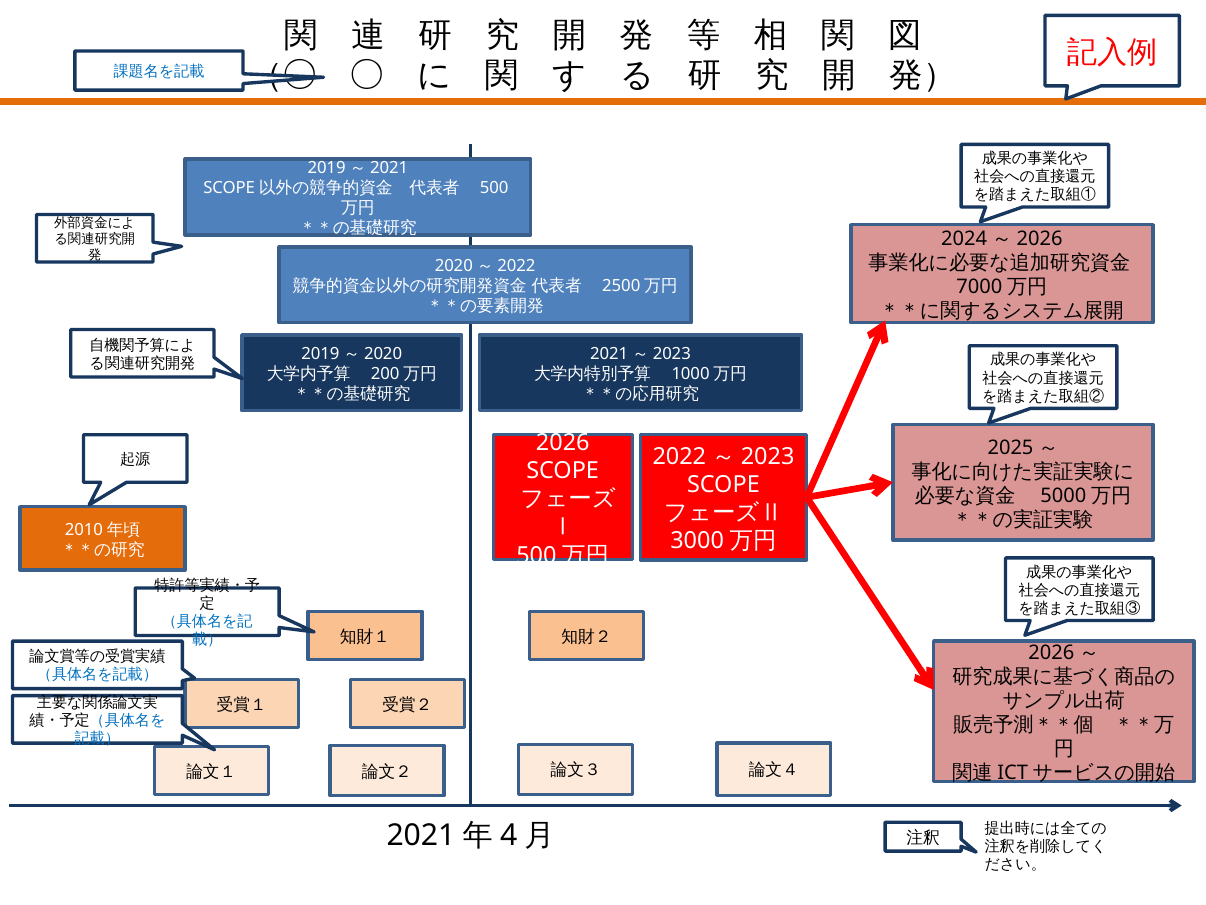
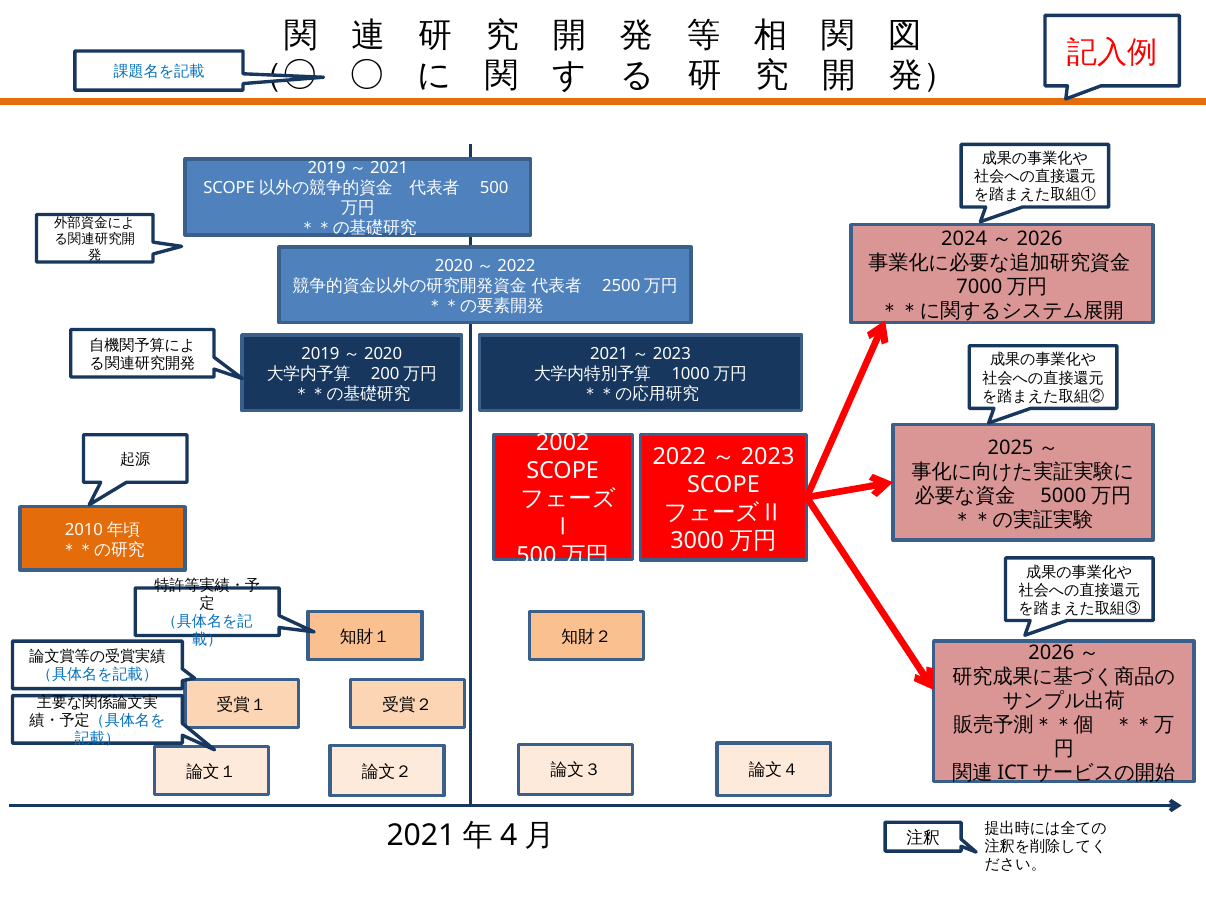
2026: 2026 -> 2002 (563, 442)
